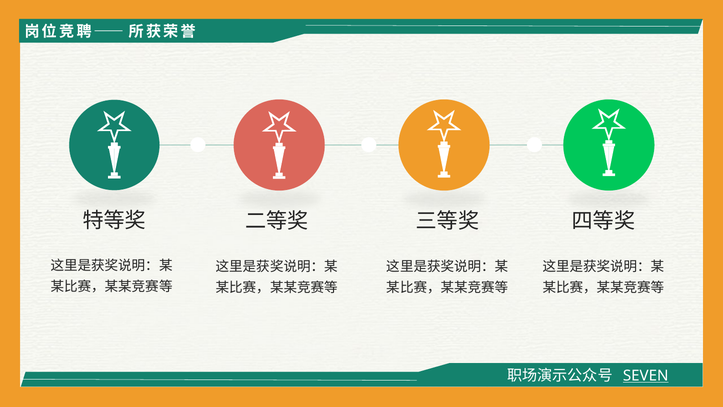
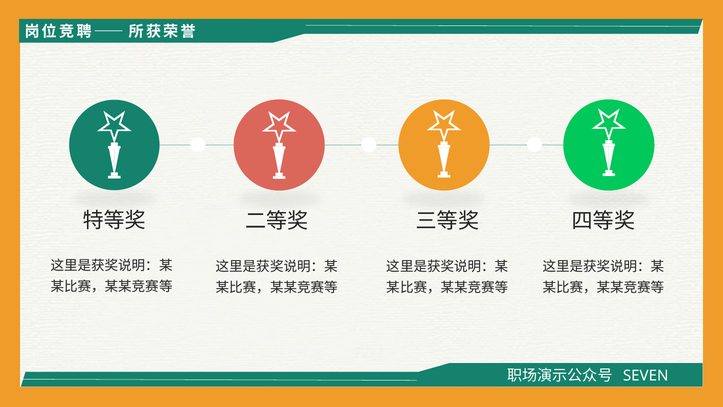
SEVEN underline: present -> none (646, 375)
